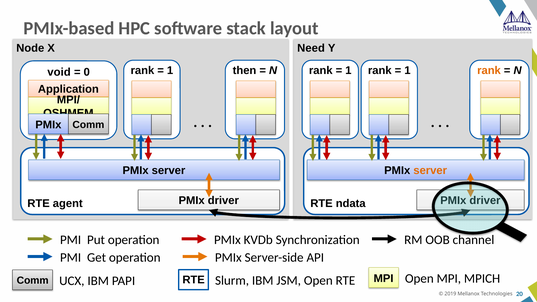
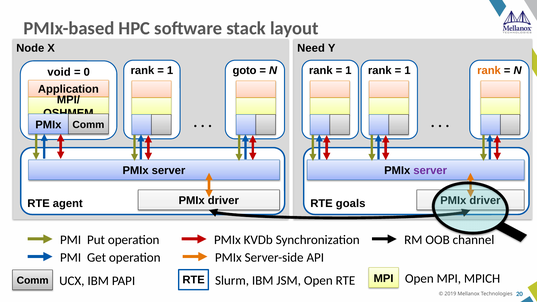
then: then -> goto (245, 71)
server colour: orange -> purple (430, 171)
ndata: ndata -> goals (351, 204)
